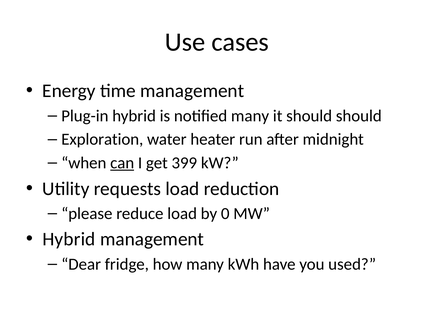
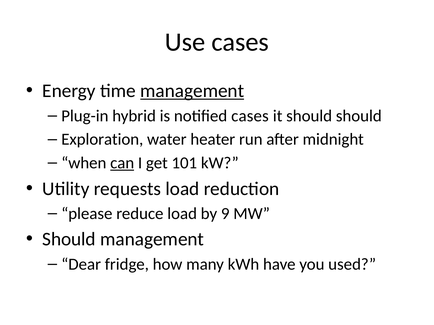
management underline: none -> present (192, 91)
notified many: many -> cases (250, 116)
399: 399 -> 101 (184, 163)
0: 0 -> 9 (225, 214)
Hybrid: Hybrid -> Should (69, 240)
